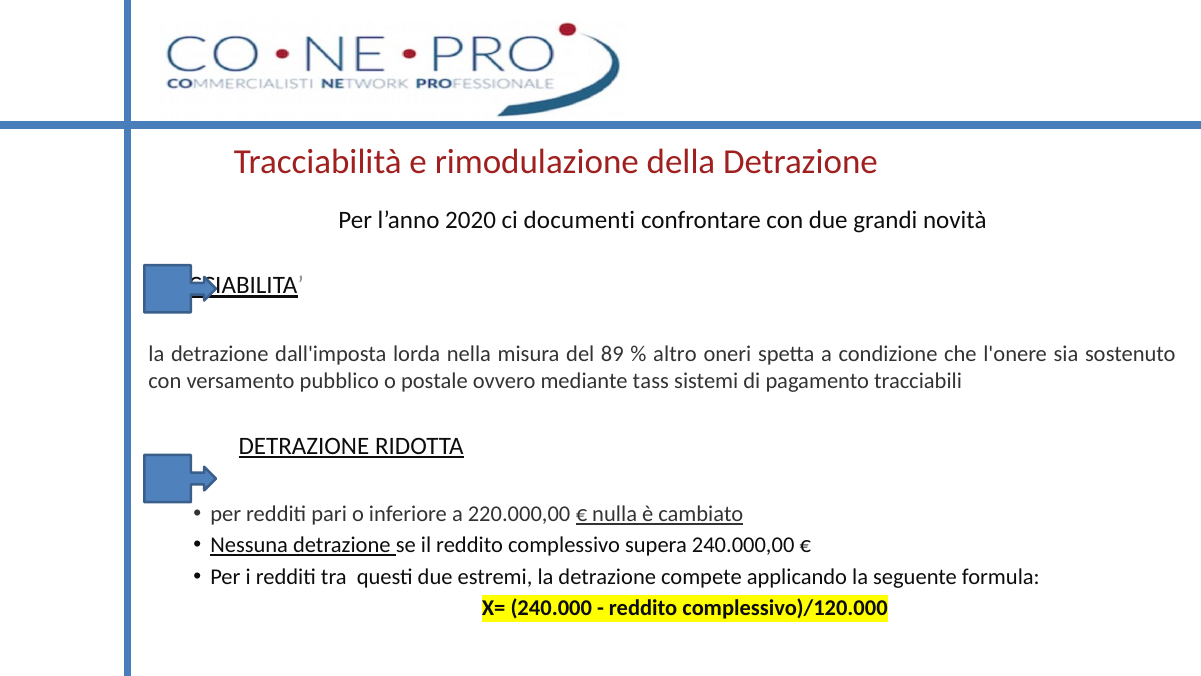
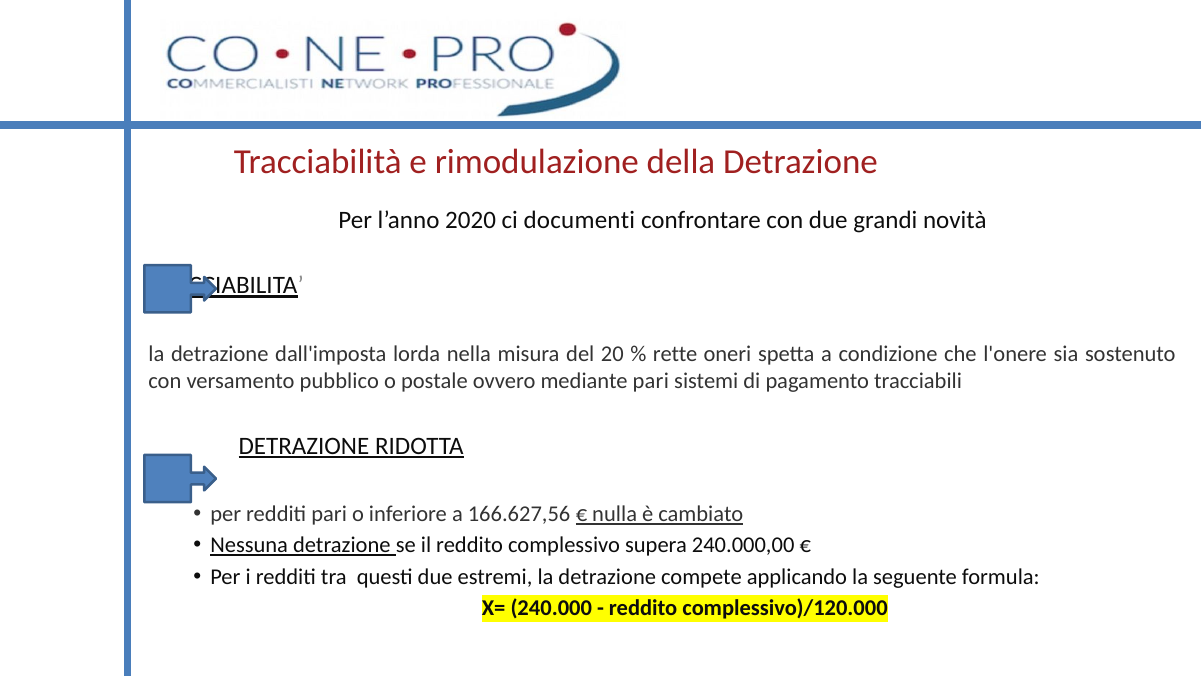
89: 89 -> 20 (612, 353)
altro: altro -> rette (675, 353)
mediante tass: tass -> pari (651, 380)
220.000,00: 220.000,00 -> 166.627,56 (519, 514)
